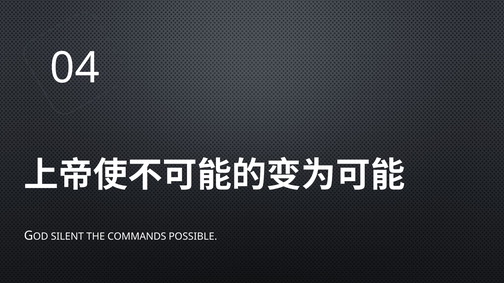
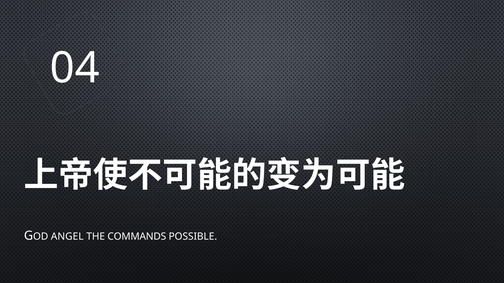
SILENT: SILENT -> ANGEL (67, 237)
